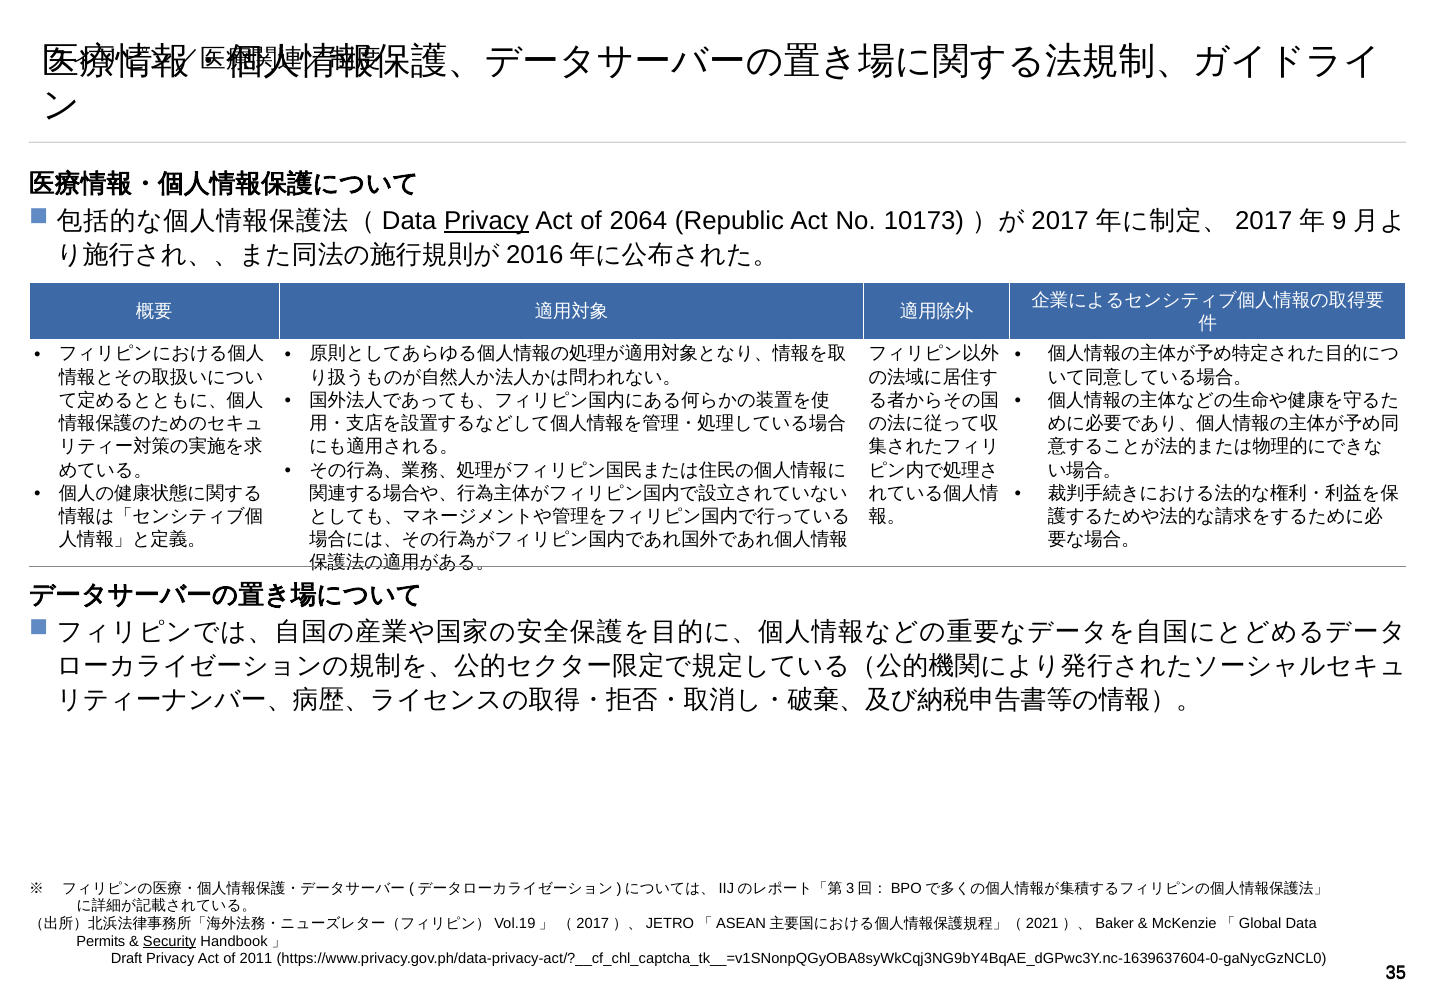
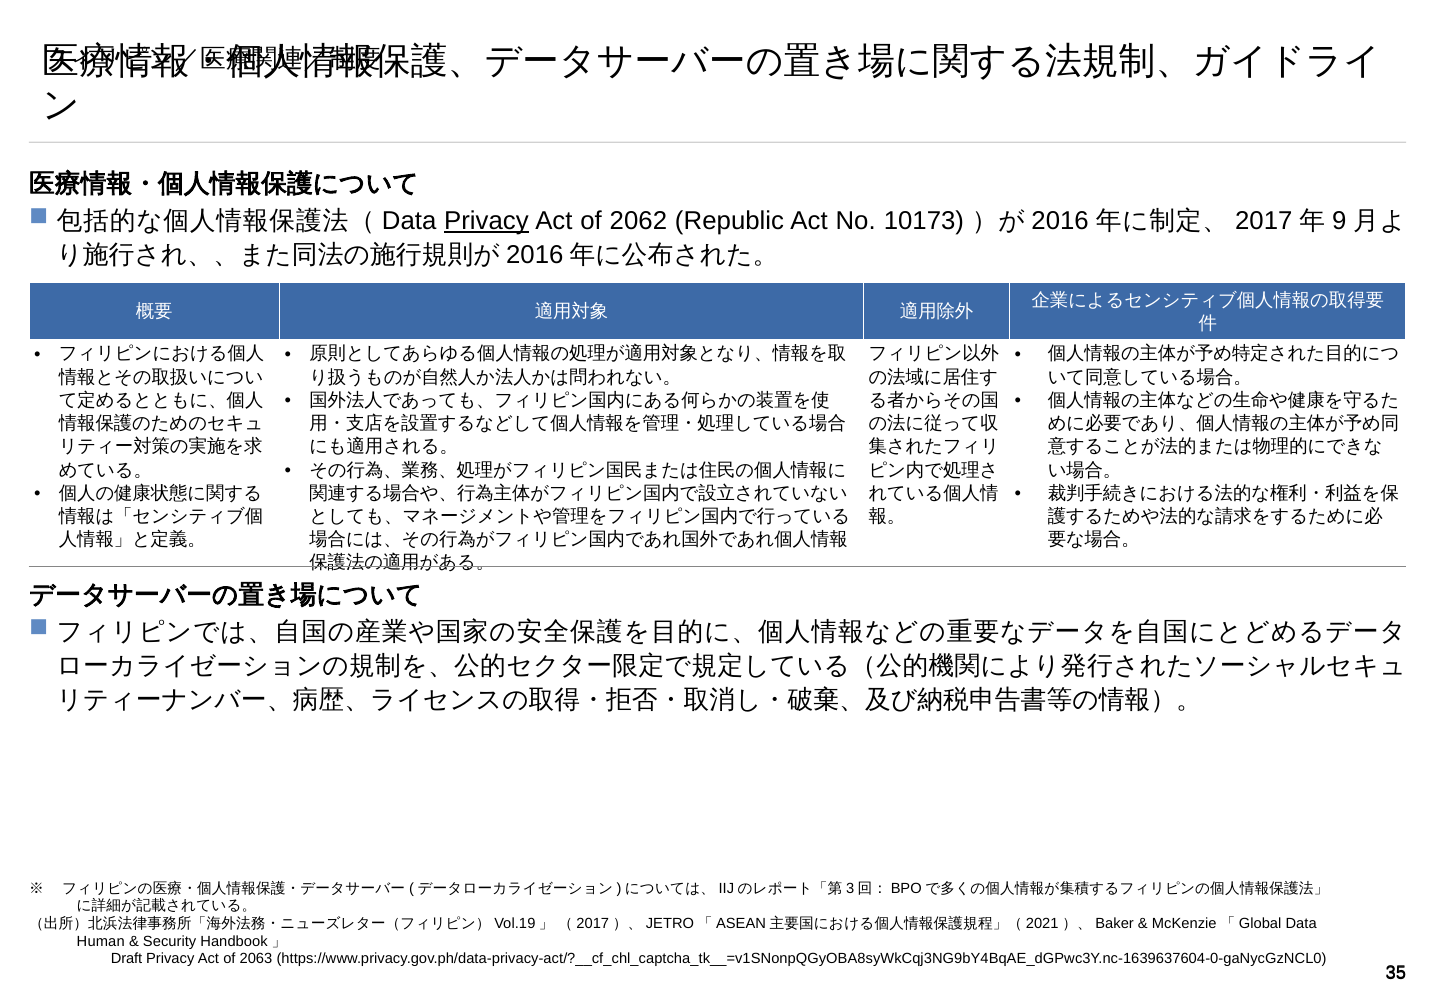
2064: 2064 -> 2062 (638, 221)
2017: 2017 -> 2016 (1060, 221)
Permits: Permits -> Human (101, 941)
Security underline: present -> none (170, 941)
2011: 2011 -> 2063 (256, 958)
